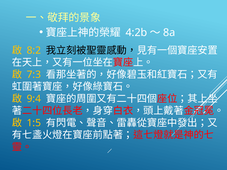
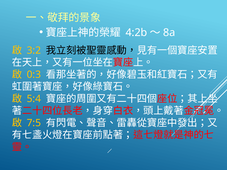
8:2: 8:2 -> 3:2 (34, 50)
7:3: 7:3 -> 0:3 (34, 75)
9:4: 9:4 -> 5:4 (34, 99)
1:5: 1:5 -> 7:5 (34, 123)
